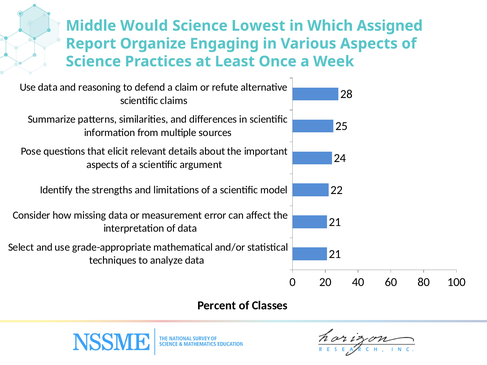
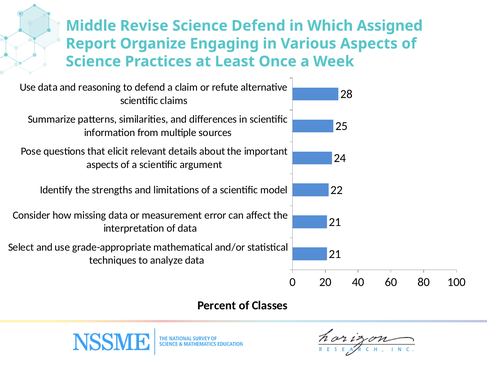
Would: Would -> Revise (144, 26)
Science Lowest: Lowest -> Defend (258, 26)
